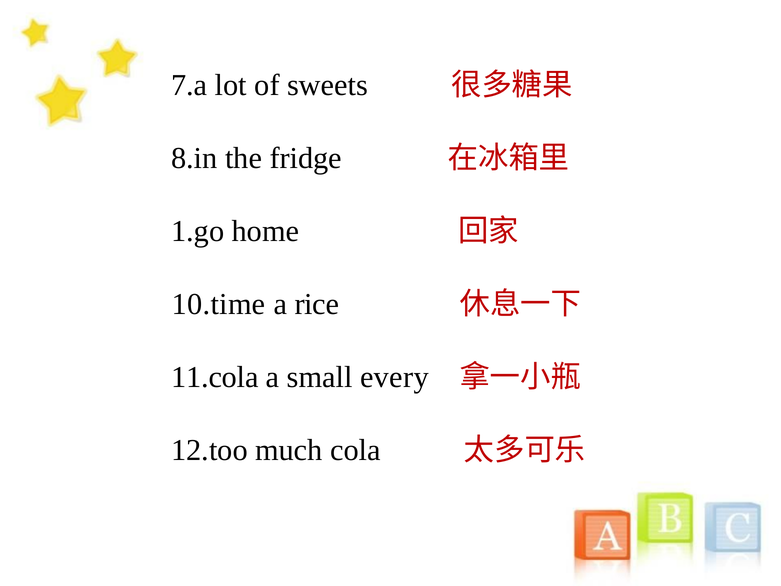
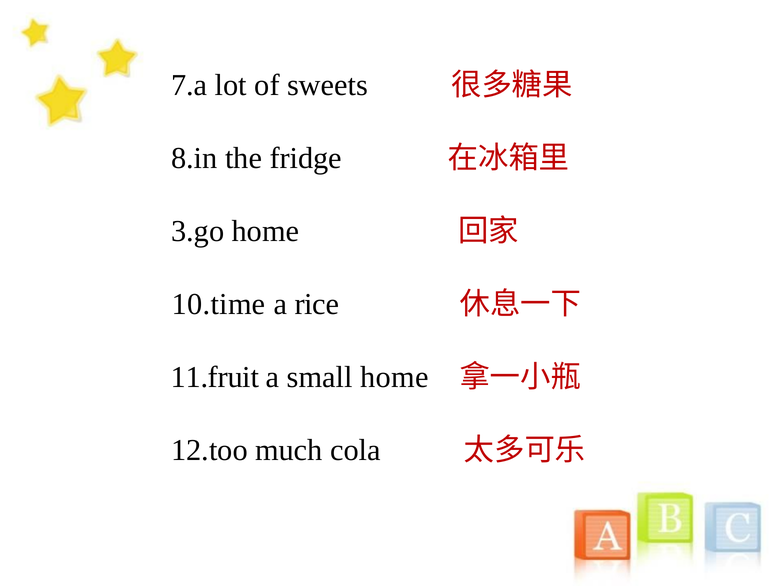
1.go: 1.go -> 3.go (198, 231)
11.cola: 11.cola -> 11.fruit (215, 377)
small every: every -> home (394, 377)
